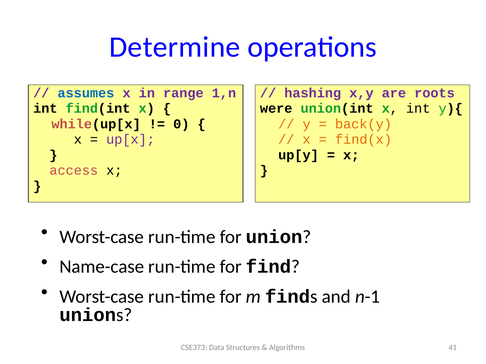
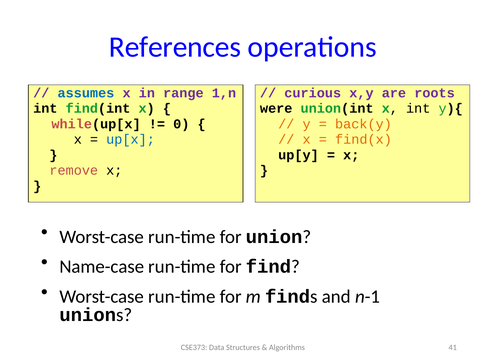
Determine: Determine -> References (175, 47)
hashing: hashing -> curious (313, 93)
up[x colour: purple -> blue (131, 140)
access: access -> remove (74, 171)
